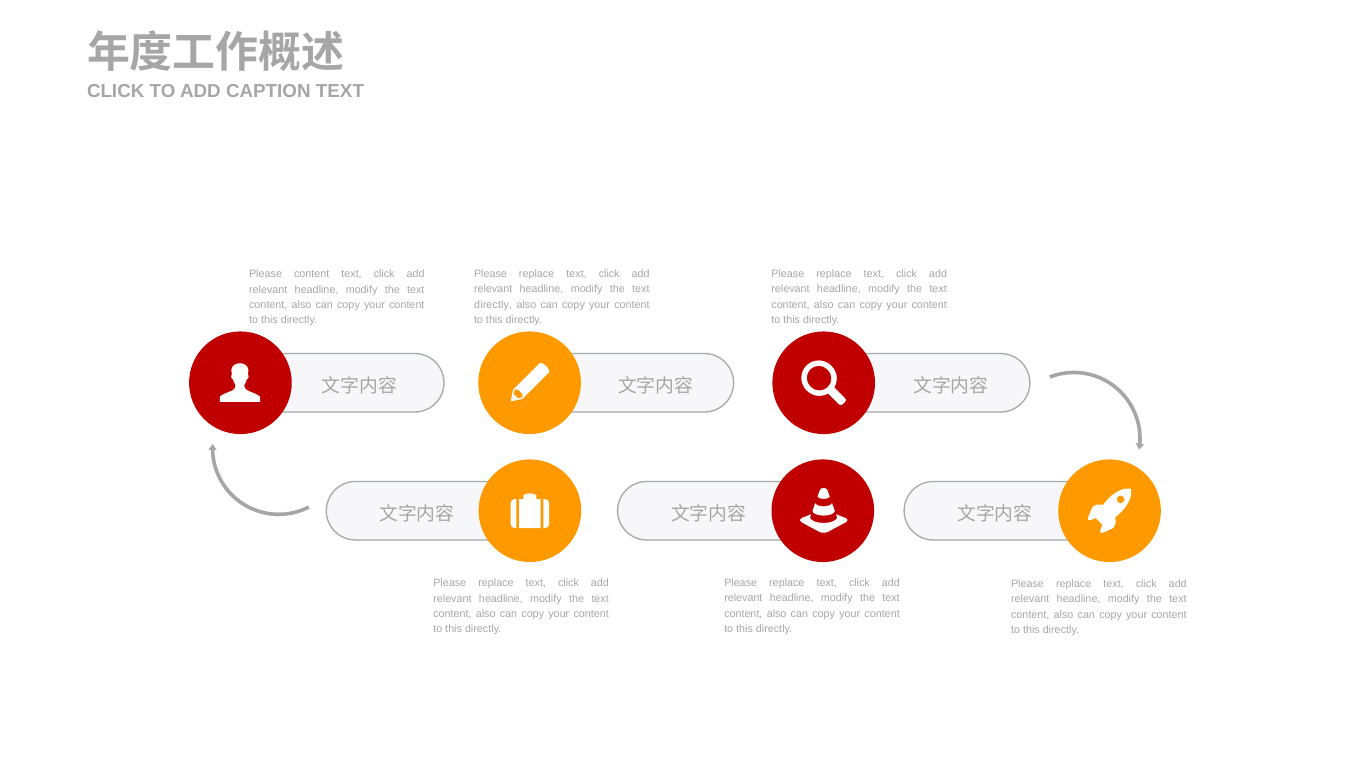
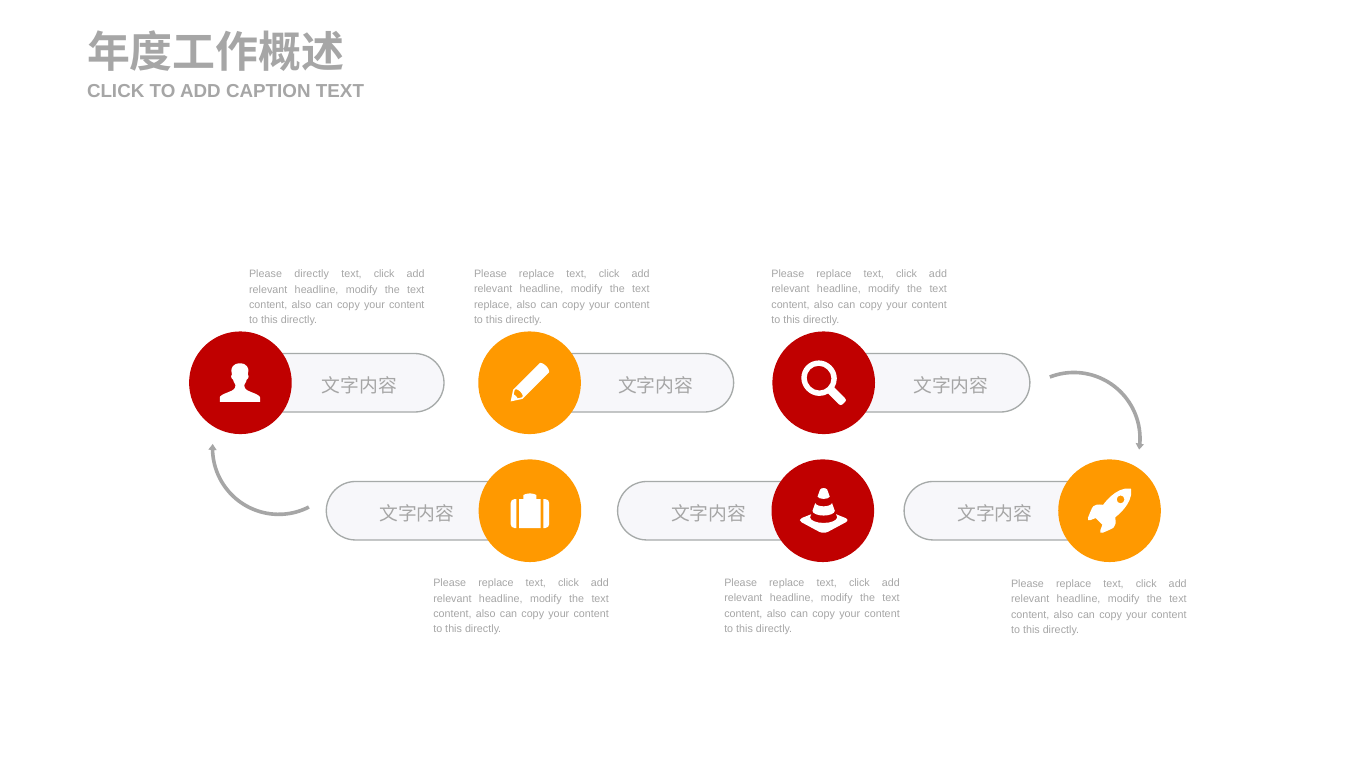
Please content: content -> directly (312, 274)
directly: directly -> replace (493, 305)
